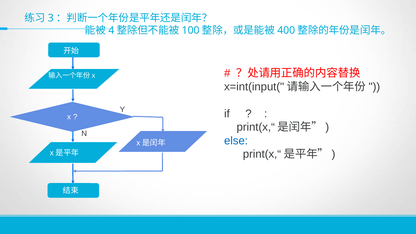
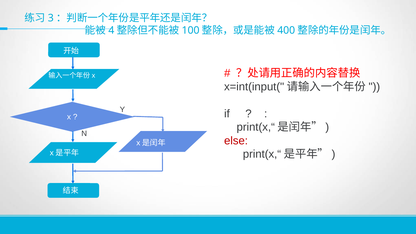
else colour: blue -> red (236, 141)
